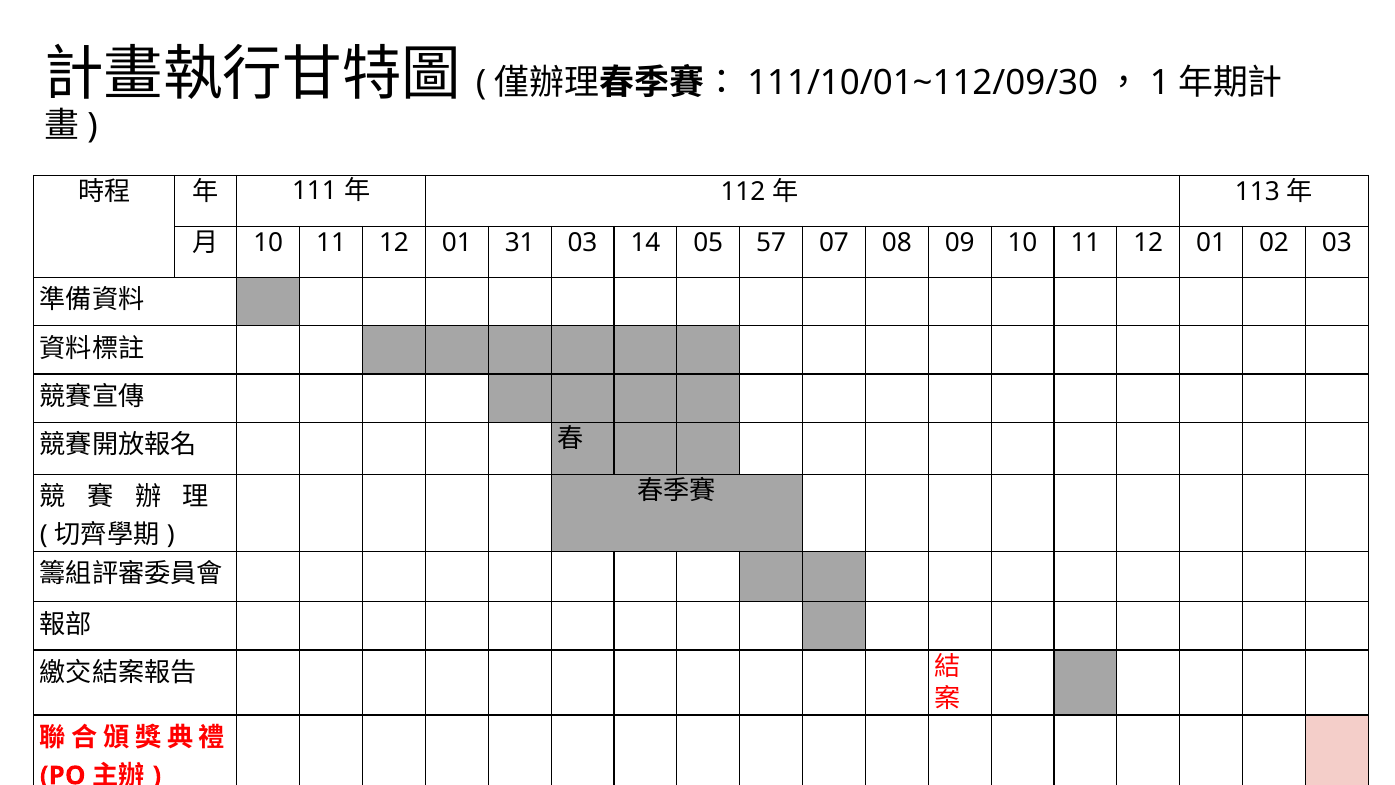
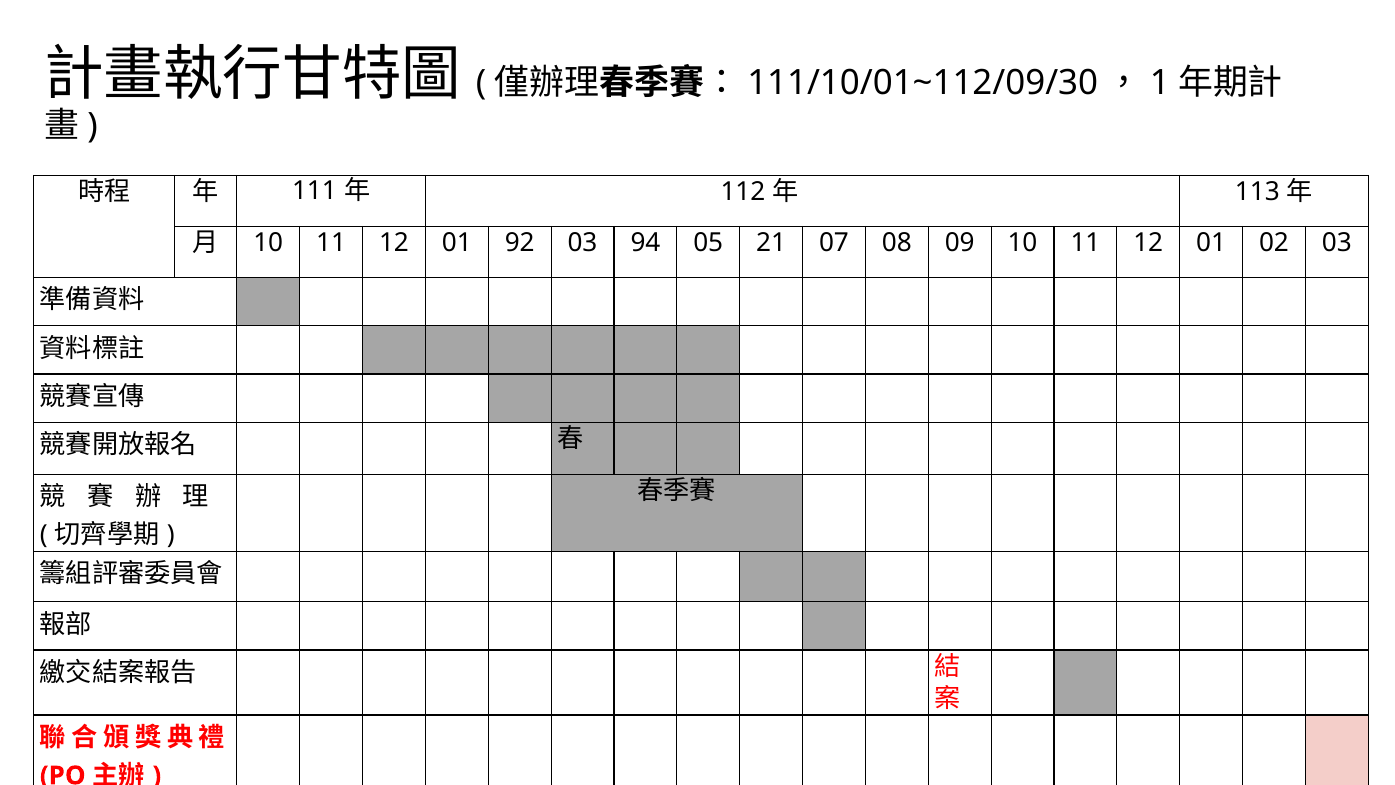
31: 31 -> 92 (520, 243)
14: 14 -> 94 (645, 243)
57: 57 -> 21 (771, 243)
